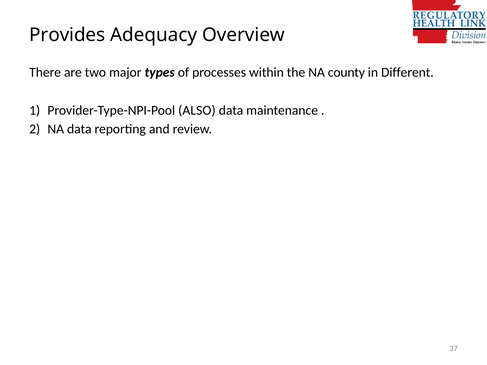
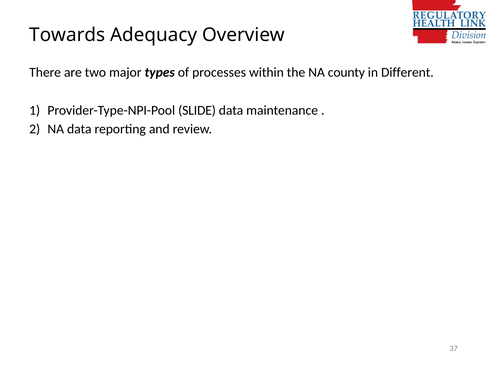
Provides: Provides -> Towards (67, 35)
ALSO: ALSO -> SLIDE (197, 110)
